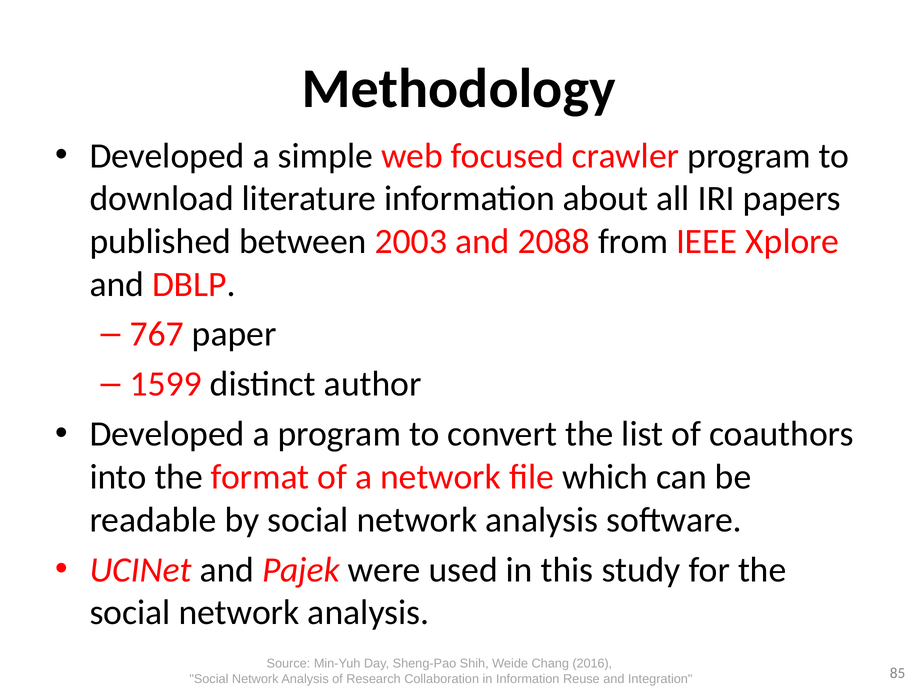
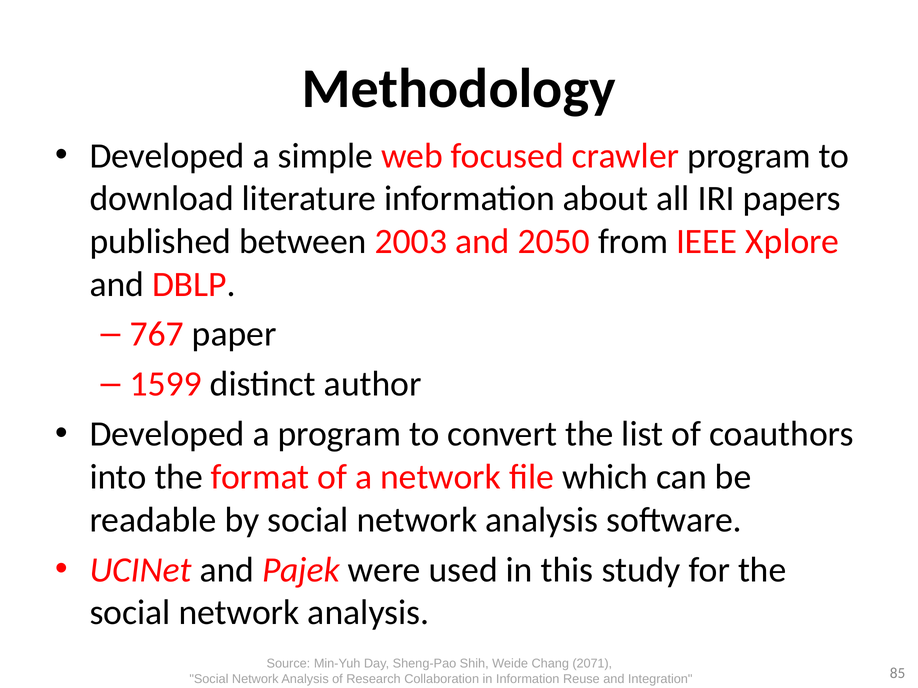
2088: 2088 -> 2050 (554, 242)
2016: 2016 -> 2071 (592, 664)
